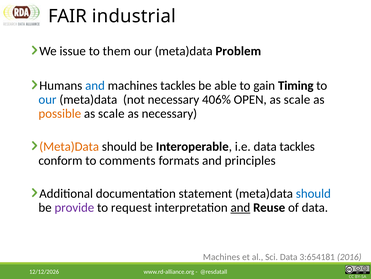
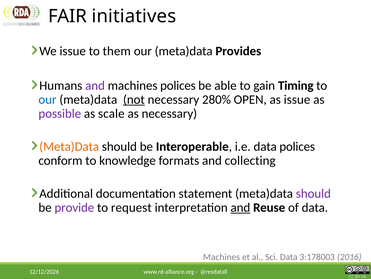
industrial: industrial -> initiatives (134, 16)
Problem: Problem -> Provides (238, 51)
and colour: blue -> purple (95, 85)
machines tackles: tackles -> polices (178, 85)
not underline: none -> present (134, 99)
406%: 406% -> 280% (216, 99)
OPEN as scale: scale -> issue (297, 99)
possible colour: orange -> purple (60, 113)
data tackles: tackles -> polices (297, 146)
comments: comments -> knowledge (128, 160)
principles: principles -> collecting (250, 160)
should colour: blue -> purple (313, 193)
3:654181: 3:654181 -> 3:178003 (317, 256)
